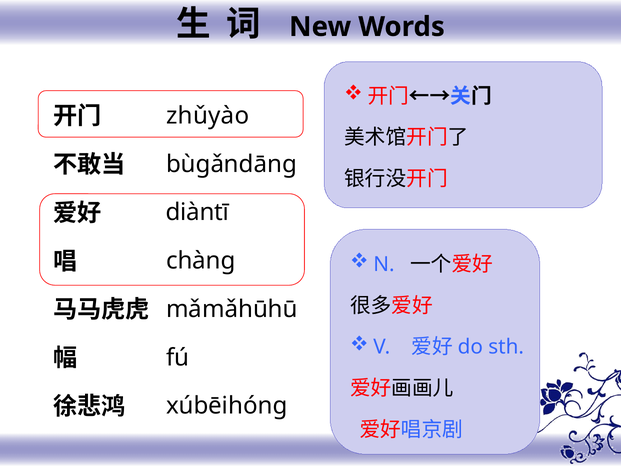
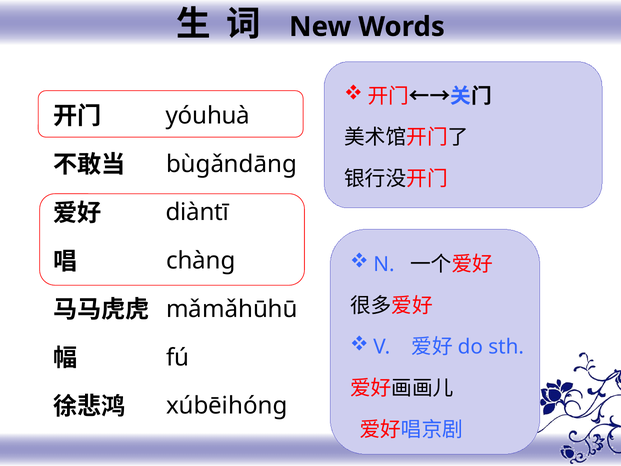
zhǔyào: zhǔyào -> yóuhuà (208, 116)
